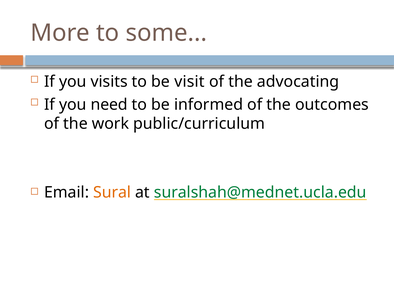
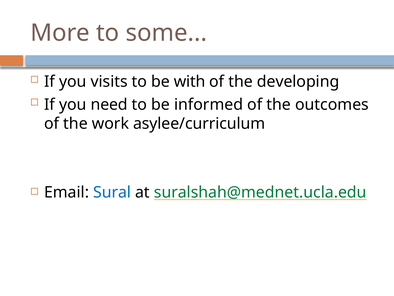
visit: visit -> with (190, 82)
advocating: advocating -> developing (298, 82)
public/curriculum: public/curriculum -> asylee/curriculum (199, 123)
Sural colour: orange -> blue (112, 192)
